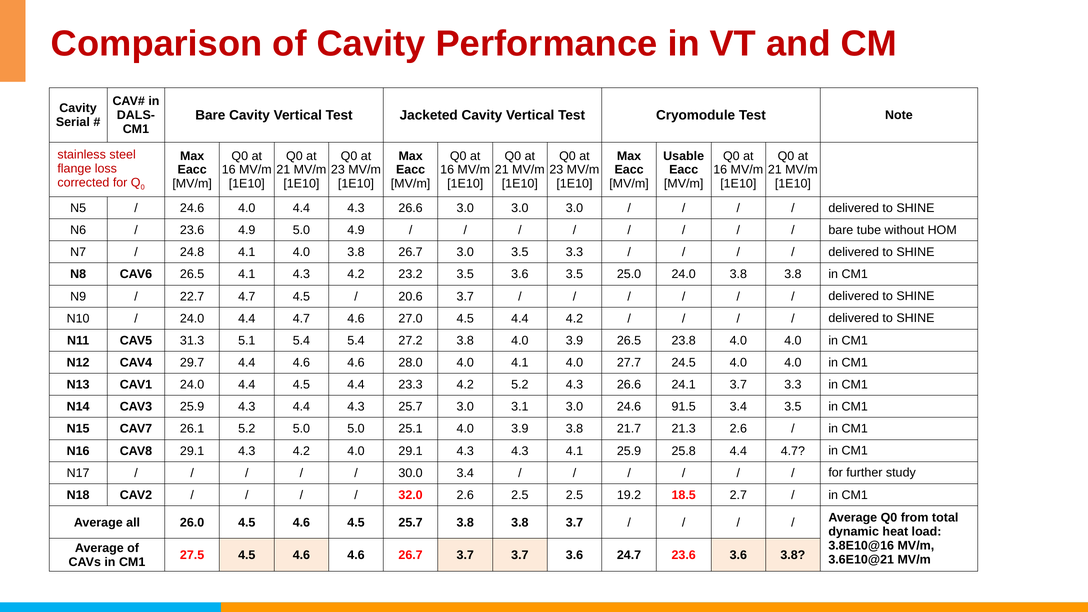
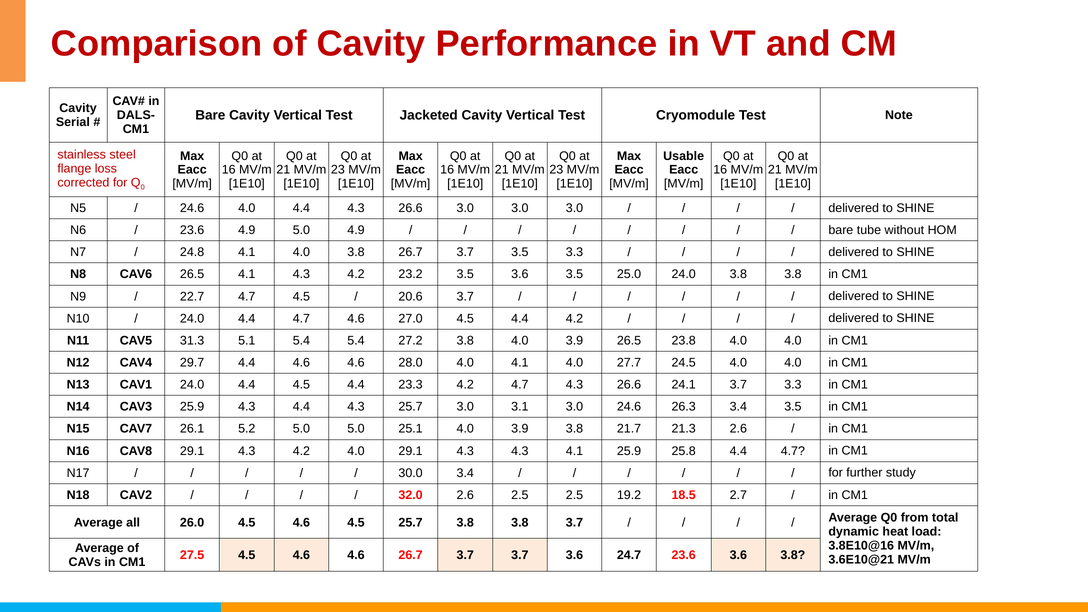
3.8 26.7 3.0: 3.0 -> 3.7 (465, 252)
4.2 5.2: 5.2 -> 4.7 (520, 385)
91.5: 91.5 -> 26.3 (684, 407)
